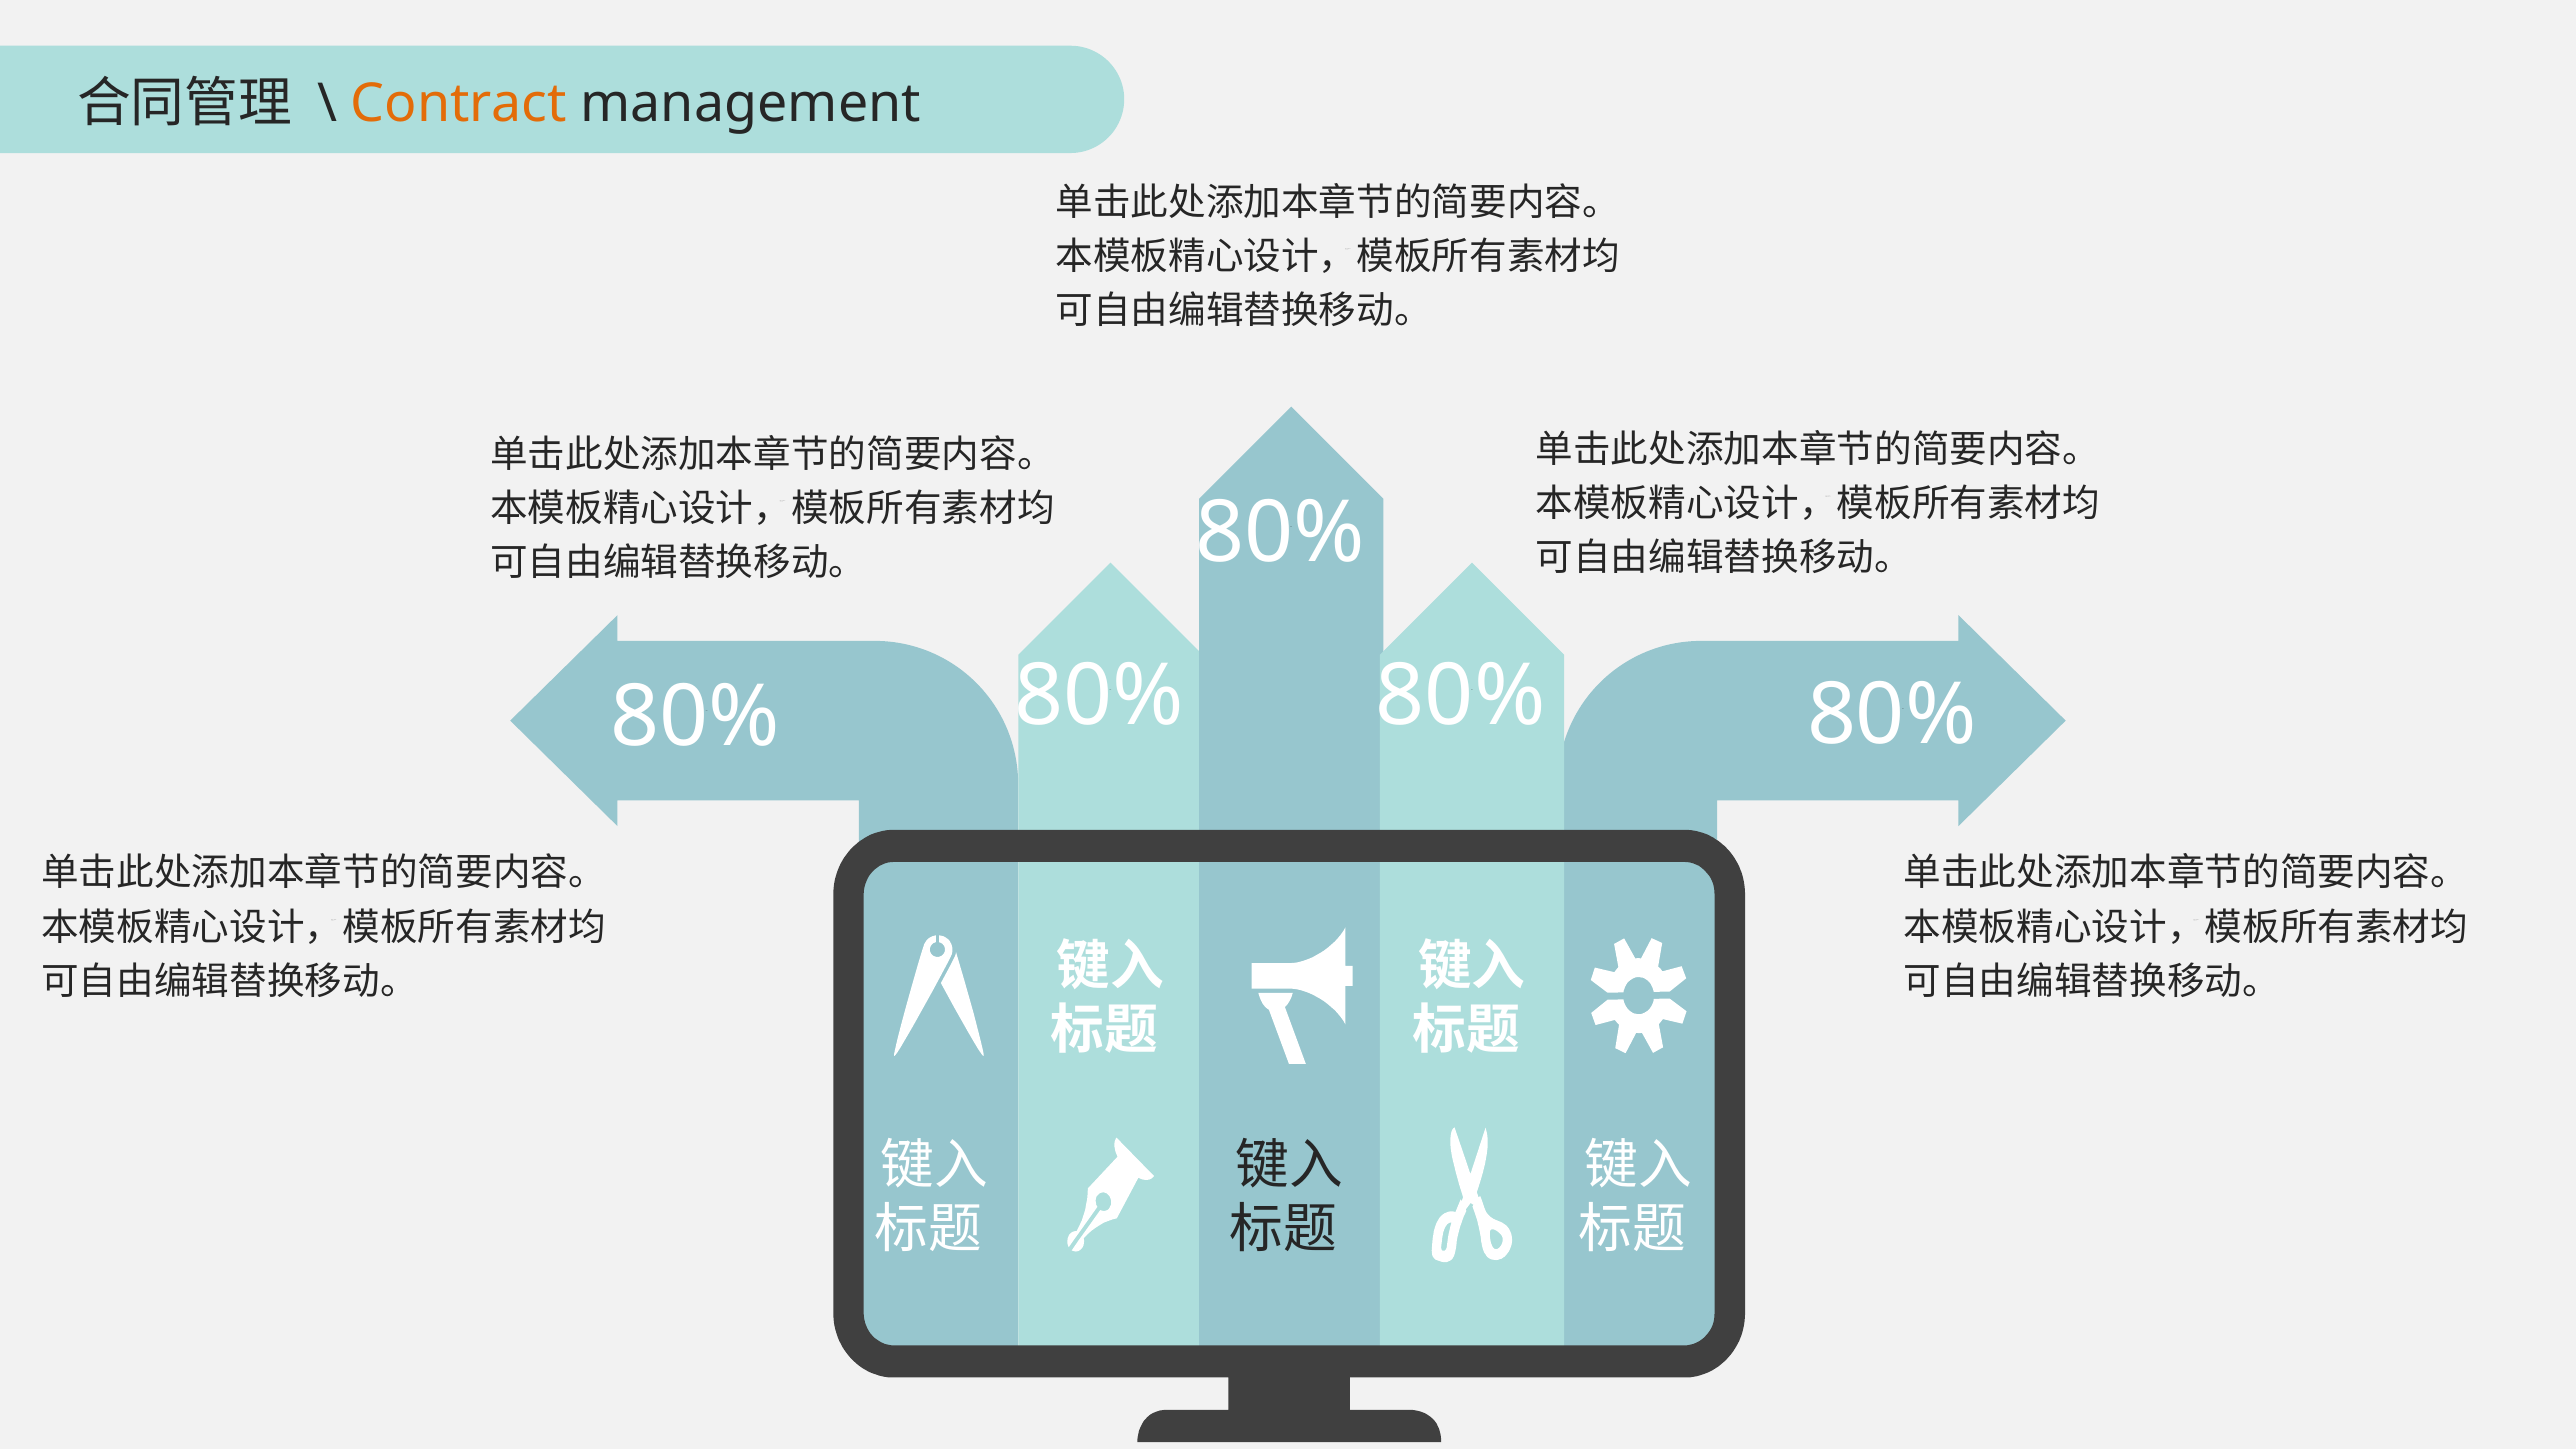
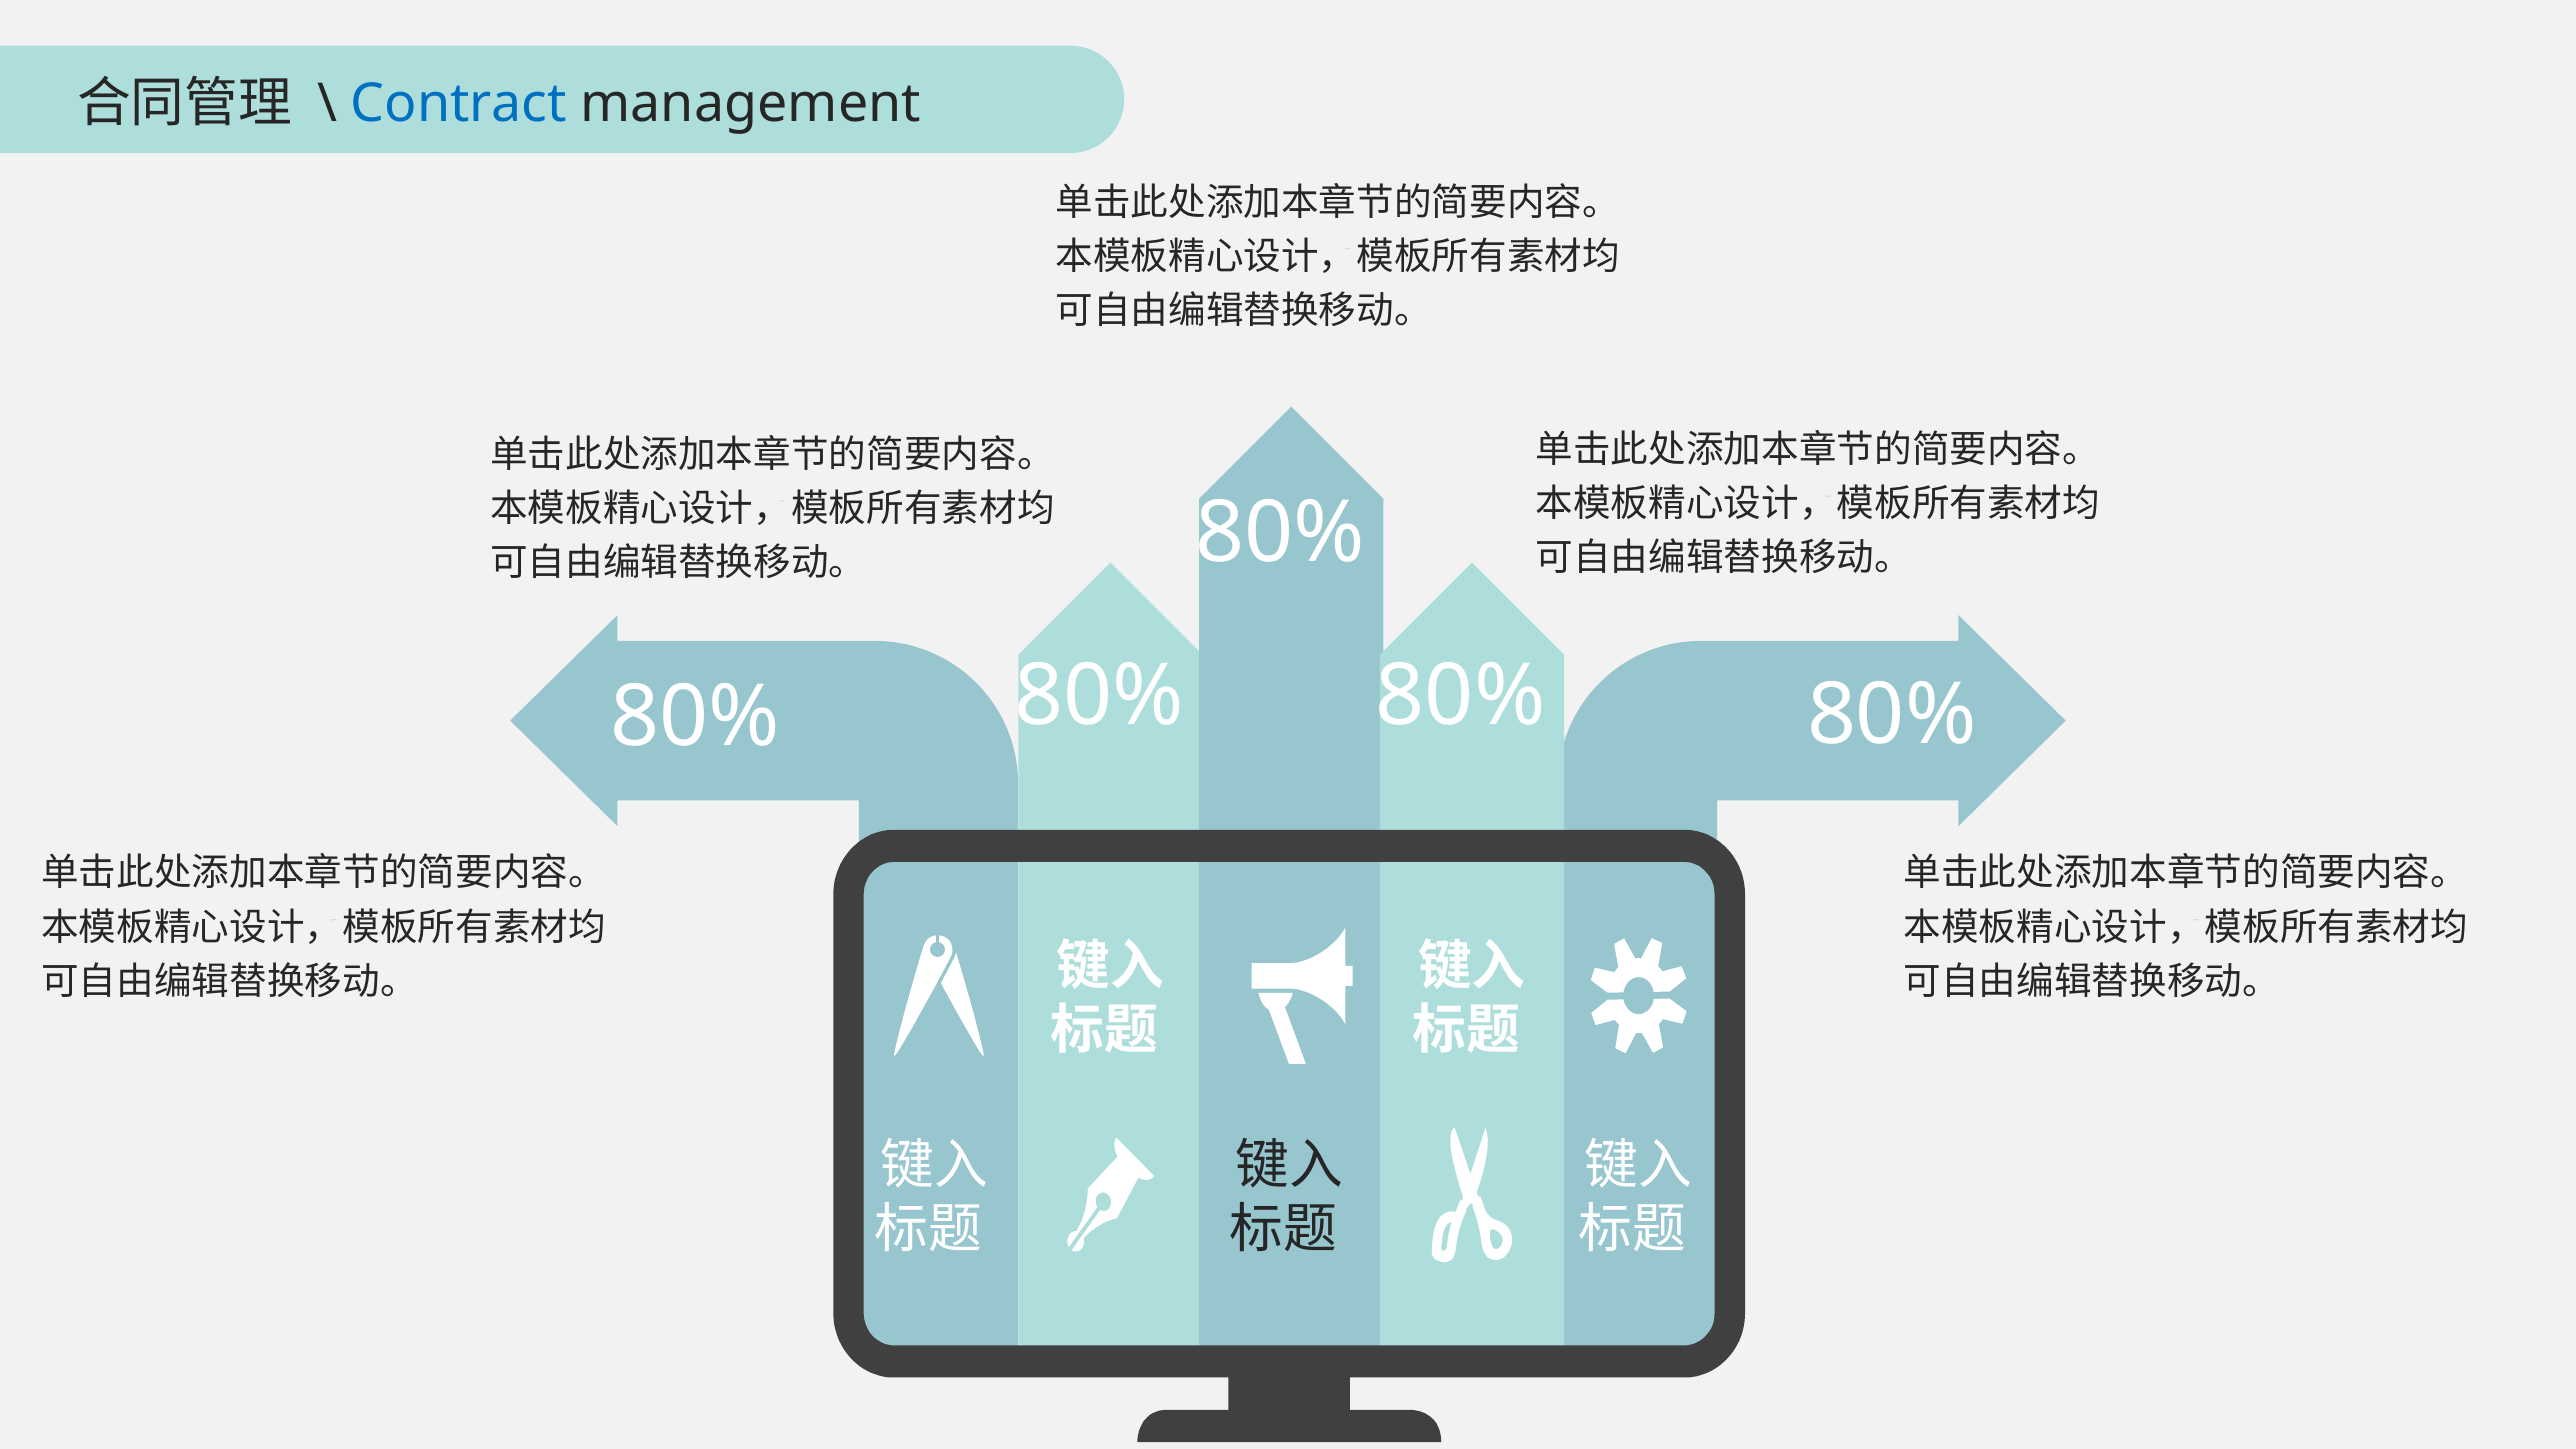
Contract colour: orange -> blue (459, 104)
